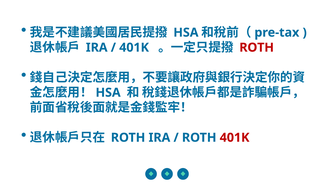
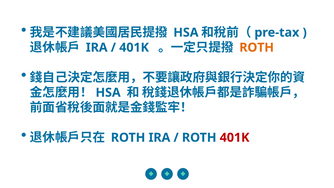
ROTH colour: red -> orange (257, 47)
